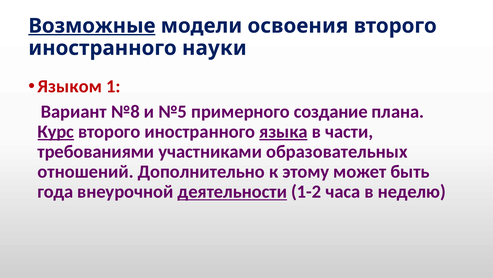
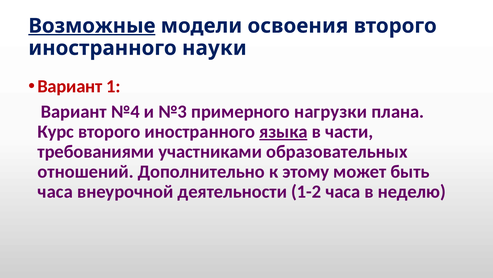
Языком: Языком -> Вариант (70, 86)
№8: №8 -> №4 (125, 111)
№5: №5 -> №3 (173, 111)
создание: создание -> нагрузки (331, 111)
Курс underline: present -> none (56, 131)
года: года -> часа (55, 191)
деятельности underline: present -> none (232, 191)
